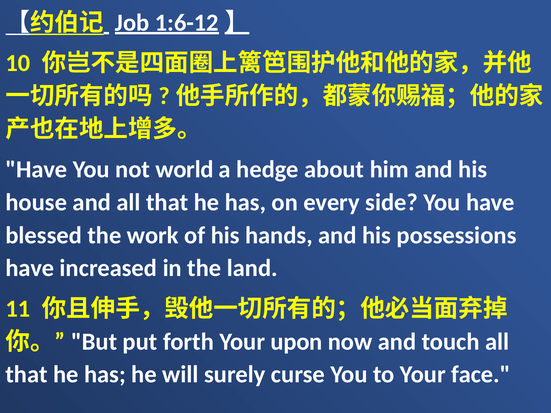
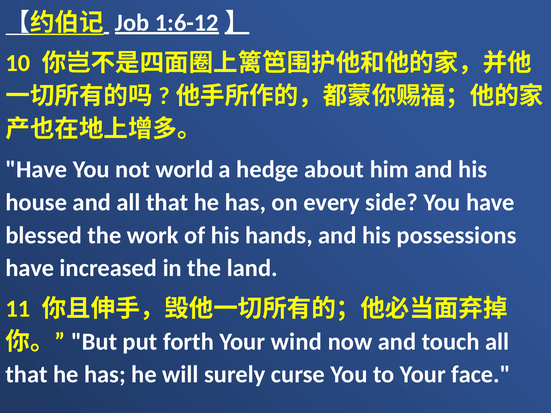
upon: upon -> wind (296, 342)
